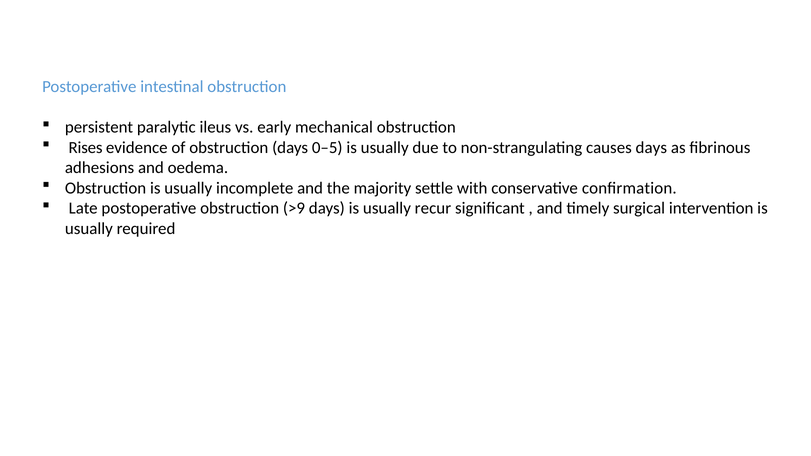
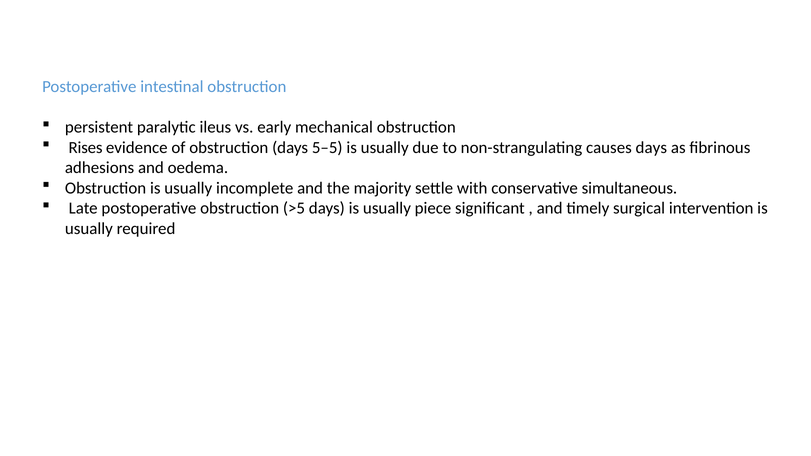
0–5: 0–5 -> 5–5 (327, 147)
conﬁrmation: conﬁrmation -> simultaneous (629, 188)
>9: >9 -> >5 (294, 208)
recur: recur -> piece (433, 208)
